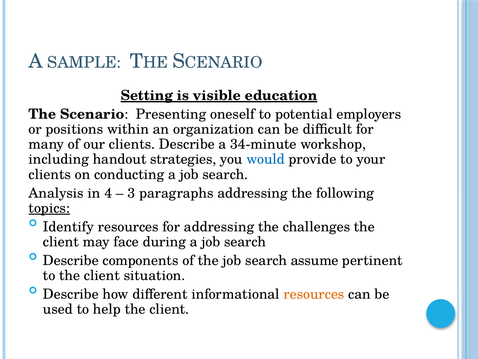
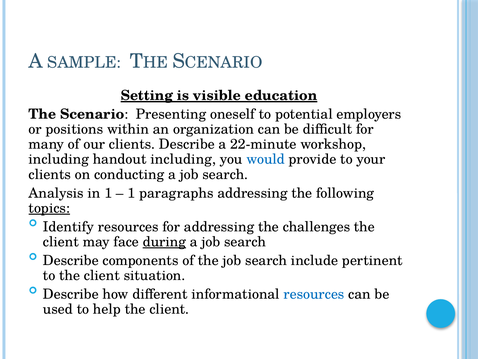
34-minute: 34-minute -> 22-minute (263, 144)
handout strategies: strategies -> including (183, 159)
in 4: 4 -> 1 (108, 193)
3: 3 -> 1 (131, 193)
during underline: none -> present (164, 242)
assume: assume -> include (315, 260)
resources colour: orange -> blue (314, 294)
